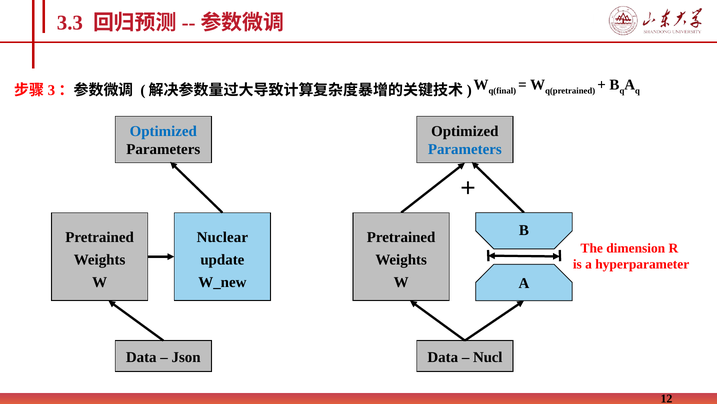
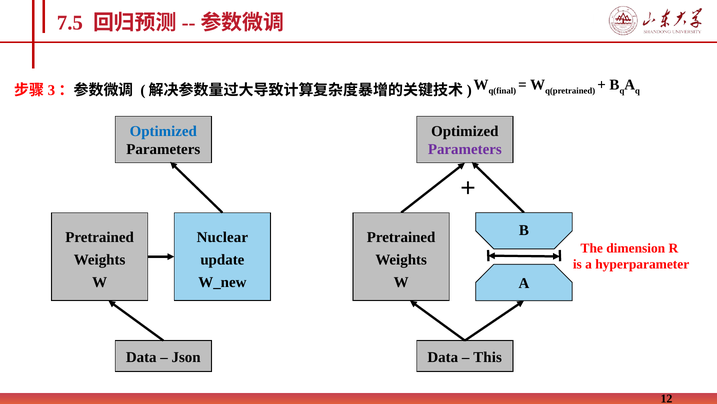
3.3: 3.3 -> 7.5 (70, 23)
Parameters colour: blue -> purple (465, 149)
Nucl: Nucl -> This (488, 356)
